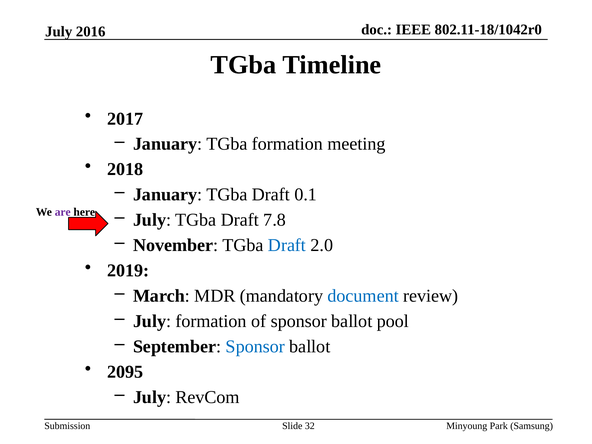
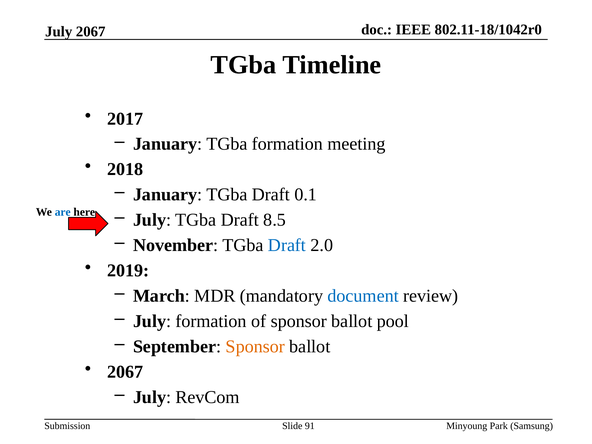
July 2016: 2016 -> 2067 (91, 32)
are colour: purple -> blue (63, 212)
7.8: 7.8 -> 8.5 (275, 220)
Sponsor colour: blue -> orange (255, 347)
2095: 2095 -> 2067 (125, 372)
32: 32 -> 91 (310, 426)
